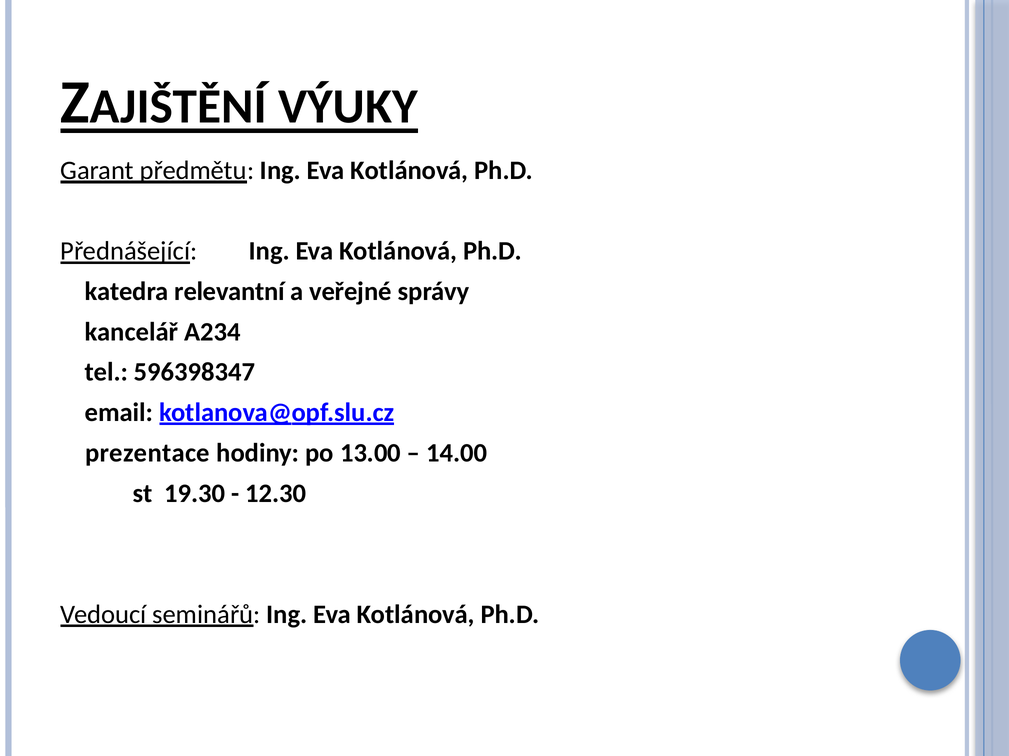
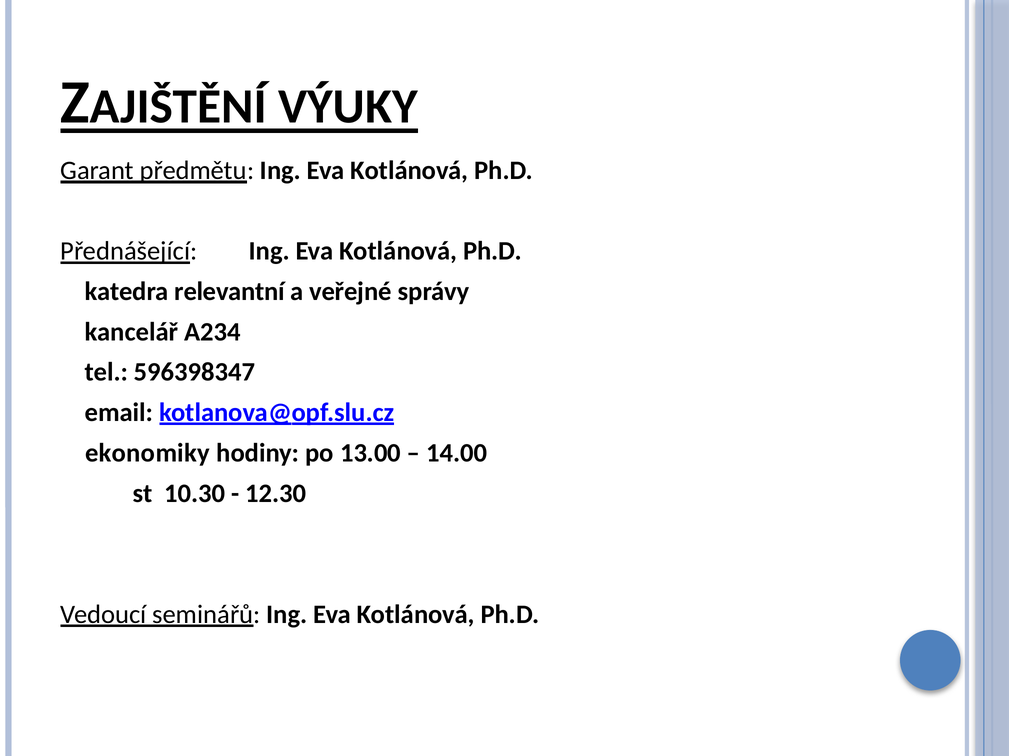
prezentace: prezentace -> ekonomiky (148, 454)
19.30: 19.30 -> 10.30 (195, 494)
